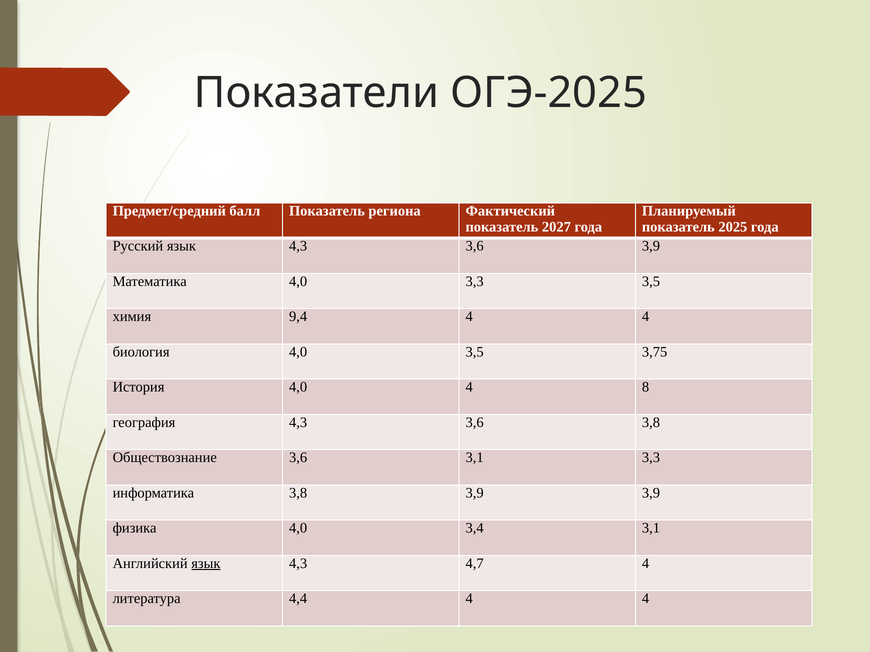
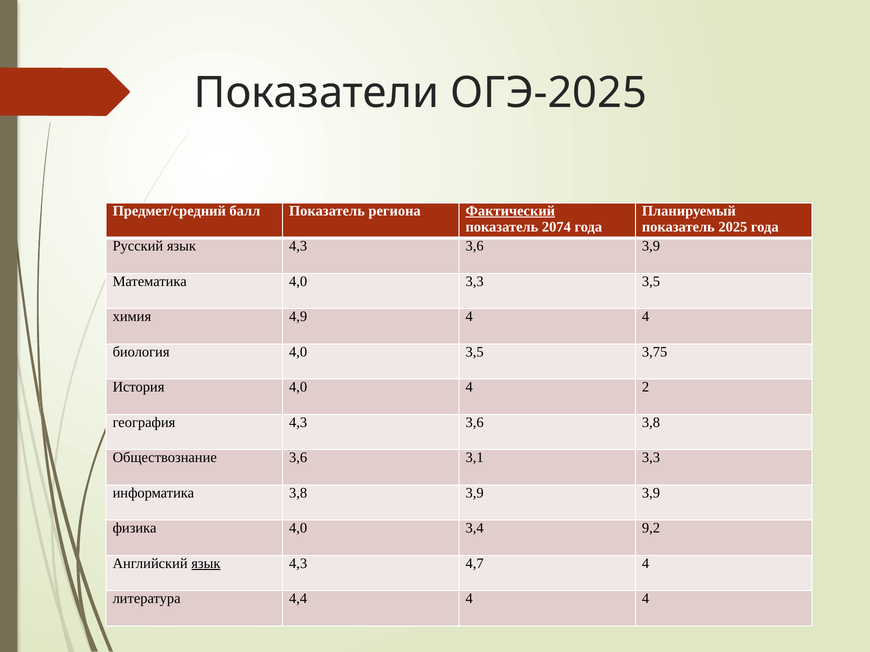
Фактический underline: none -> present (510, 211)
2027: 2027 -> 2074 (556, 227)
9,4: 9,4 -> 4,9 (298, 317)
8: 8 -> 2 (646, 387)
3,4 3,1: 3,1 -> 9,2 (651, 529)
